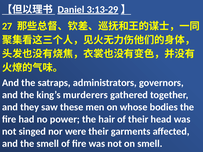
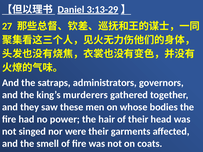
on smell: smell -> coats (150, 144)
